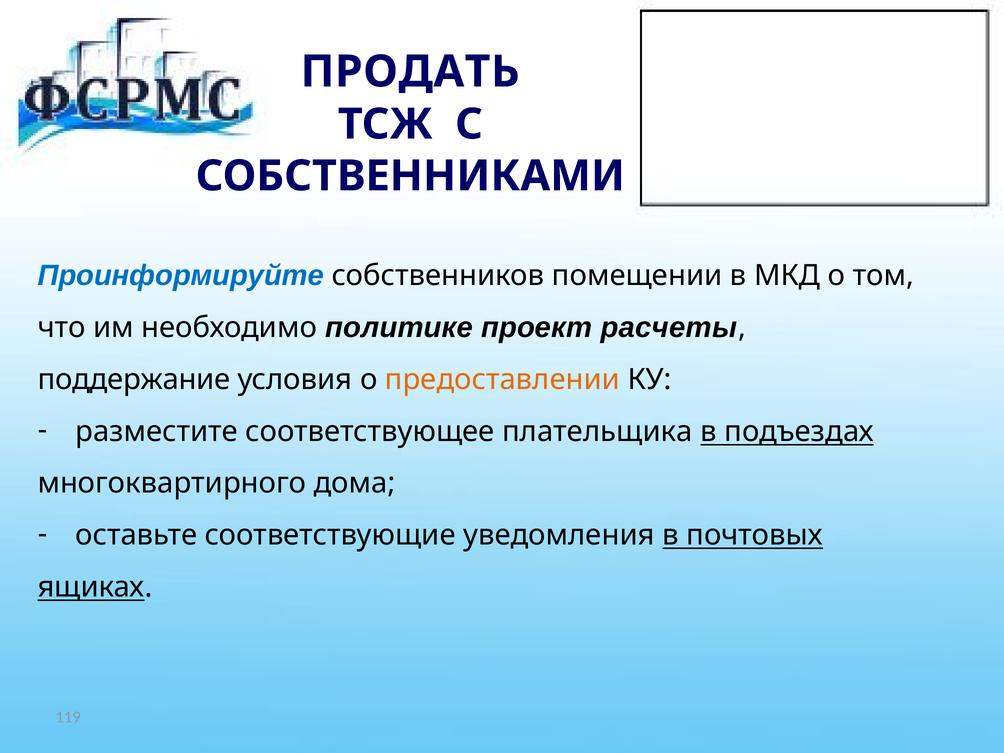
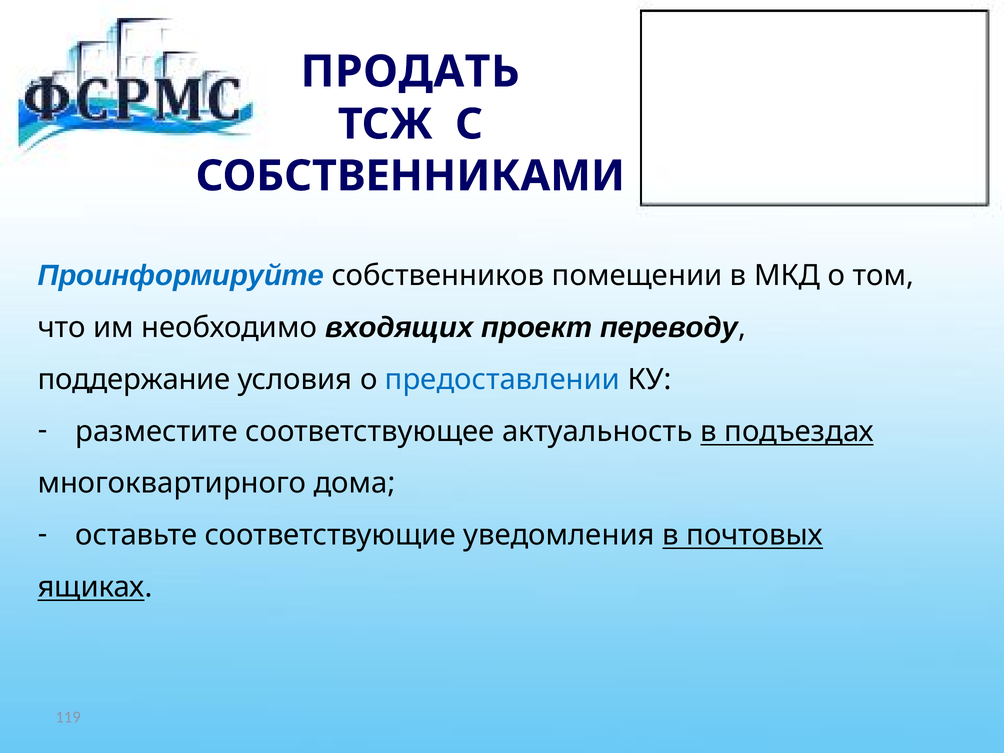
политике: политике -> входящих (399, 328)
расчеты: расчеты -> переводу (669, 328)
предоставлении colour: orange -> blue (502, 379)
плательщика: плательщика -> актуальность (597, 431)
